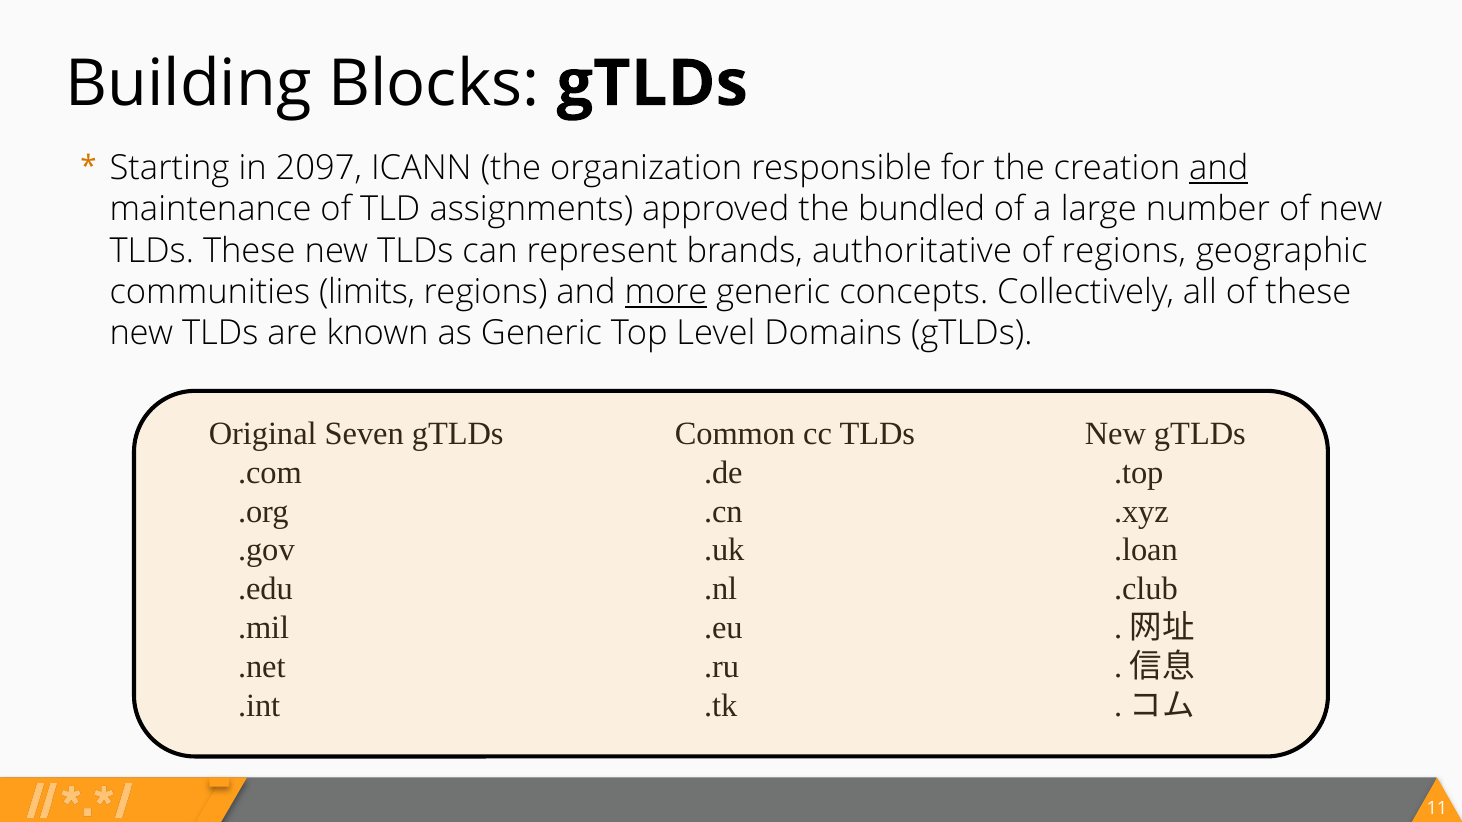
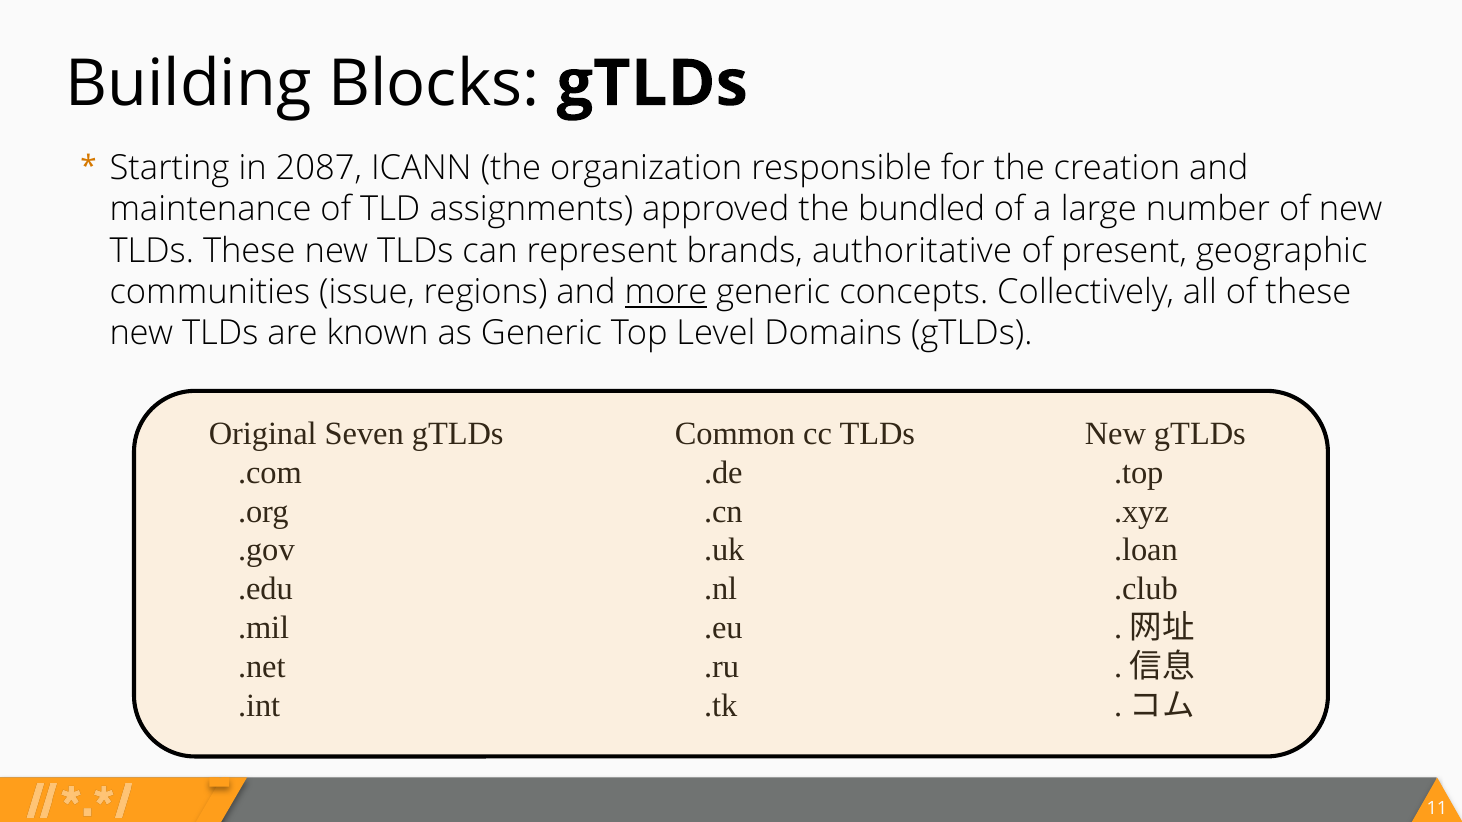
2097: 2097 -> 2087 (319, 168)
and underline: present -> none (1219, 168)
of regions: regions -> present (1124, 251)
limits: limits -> issue (367, 292)
